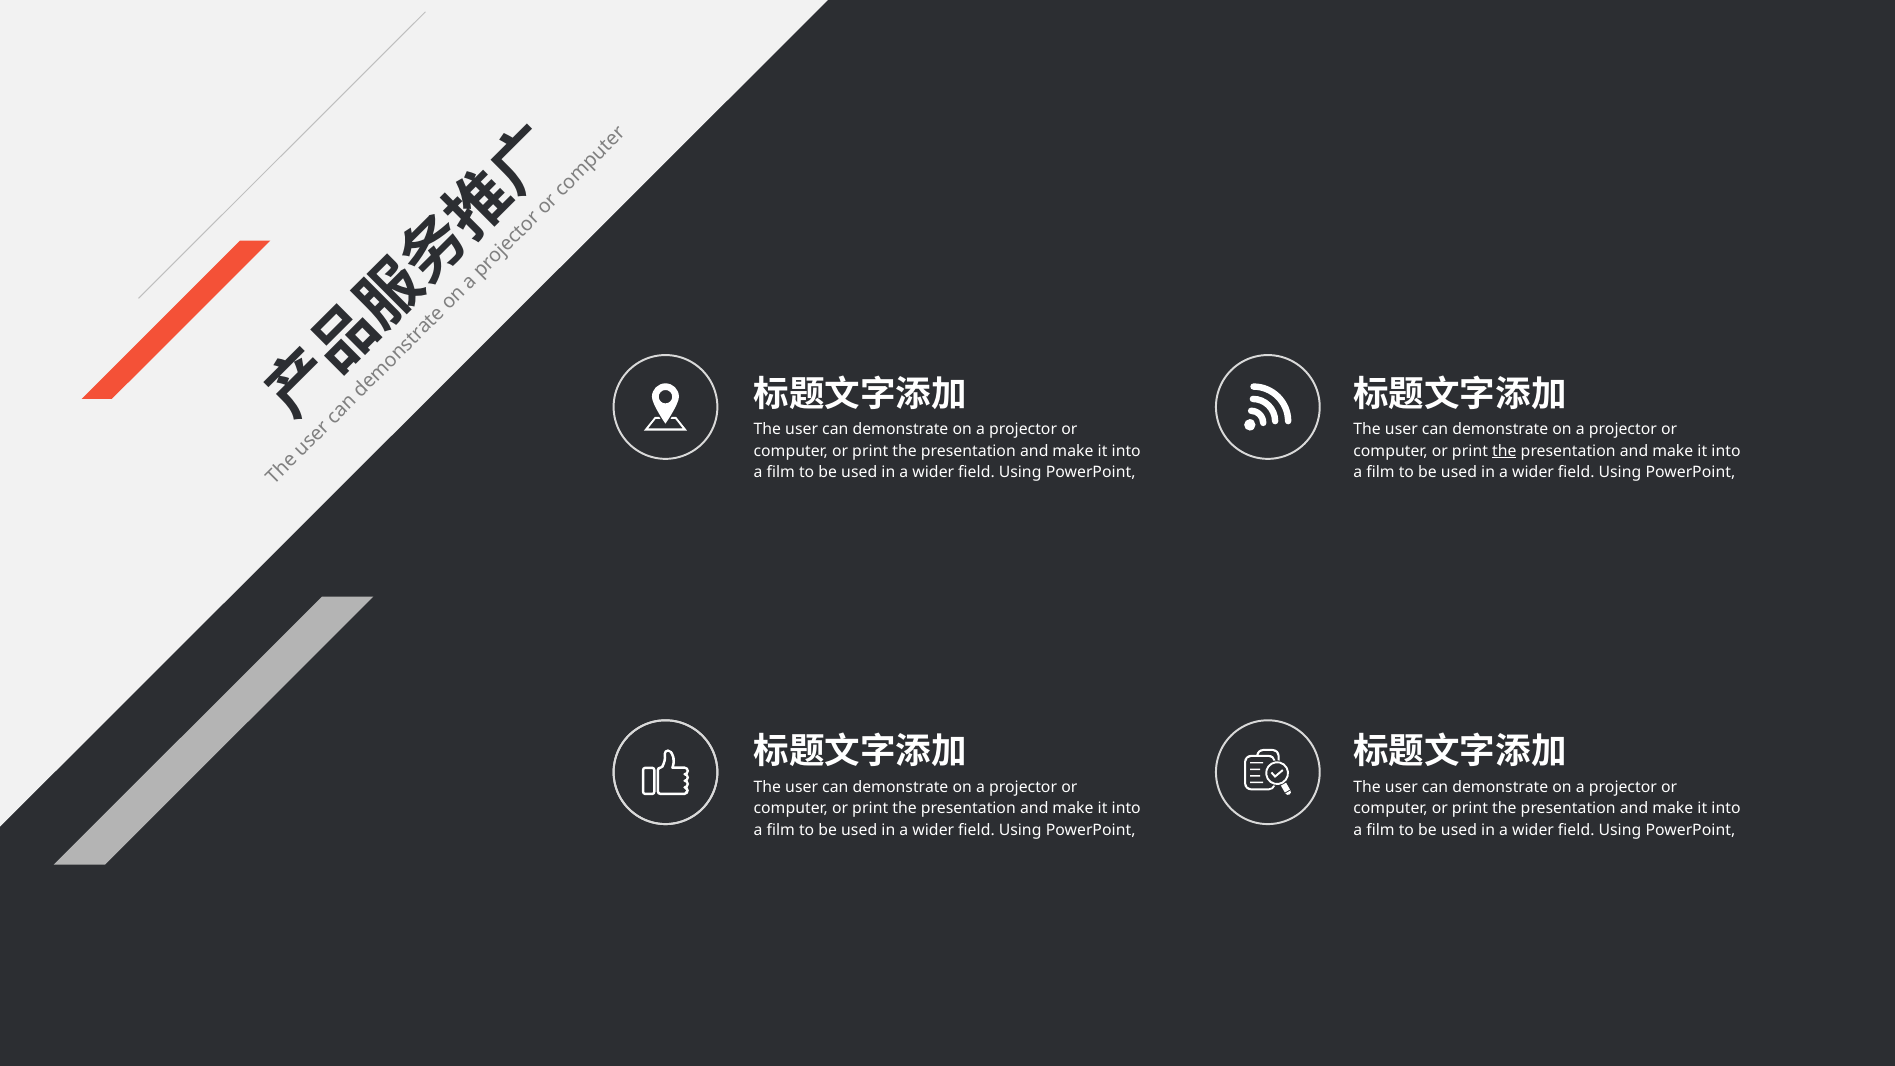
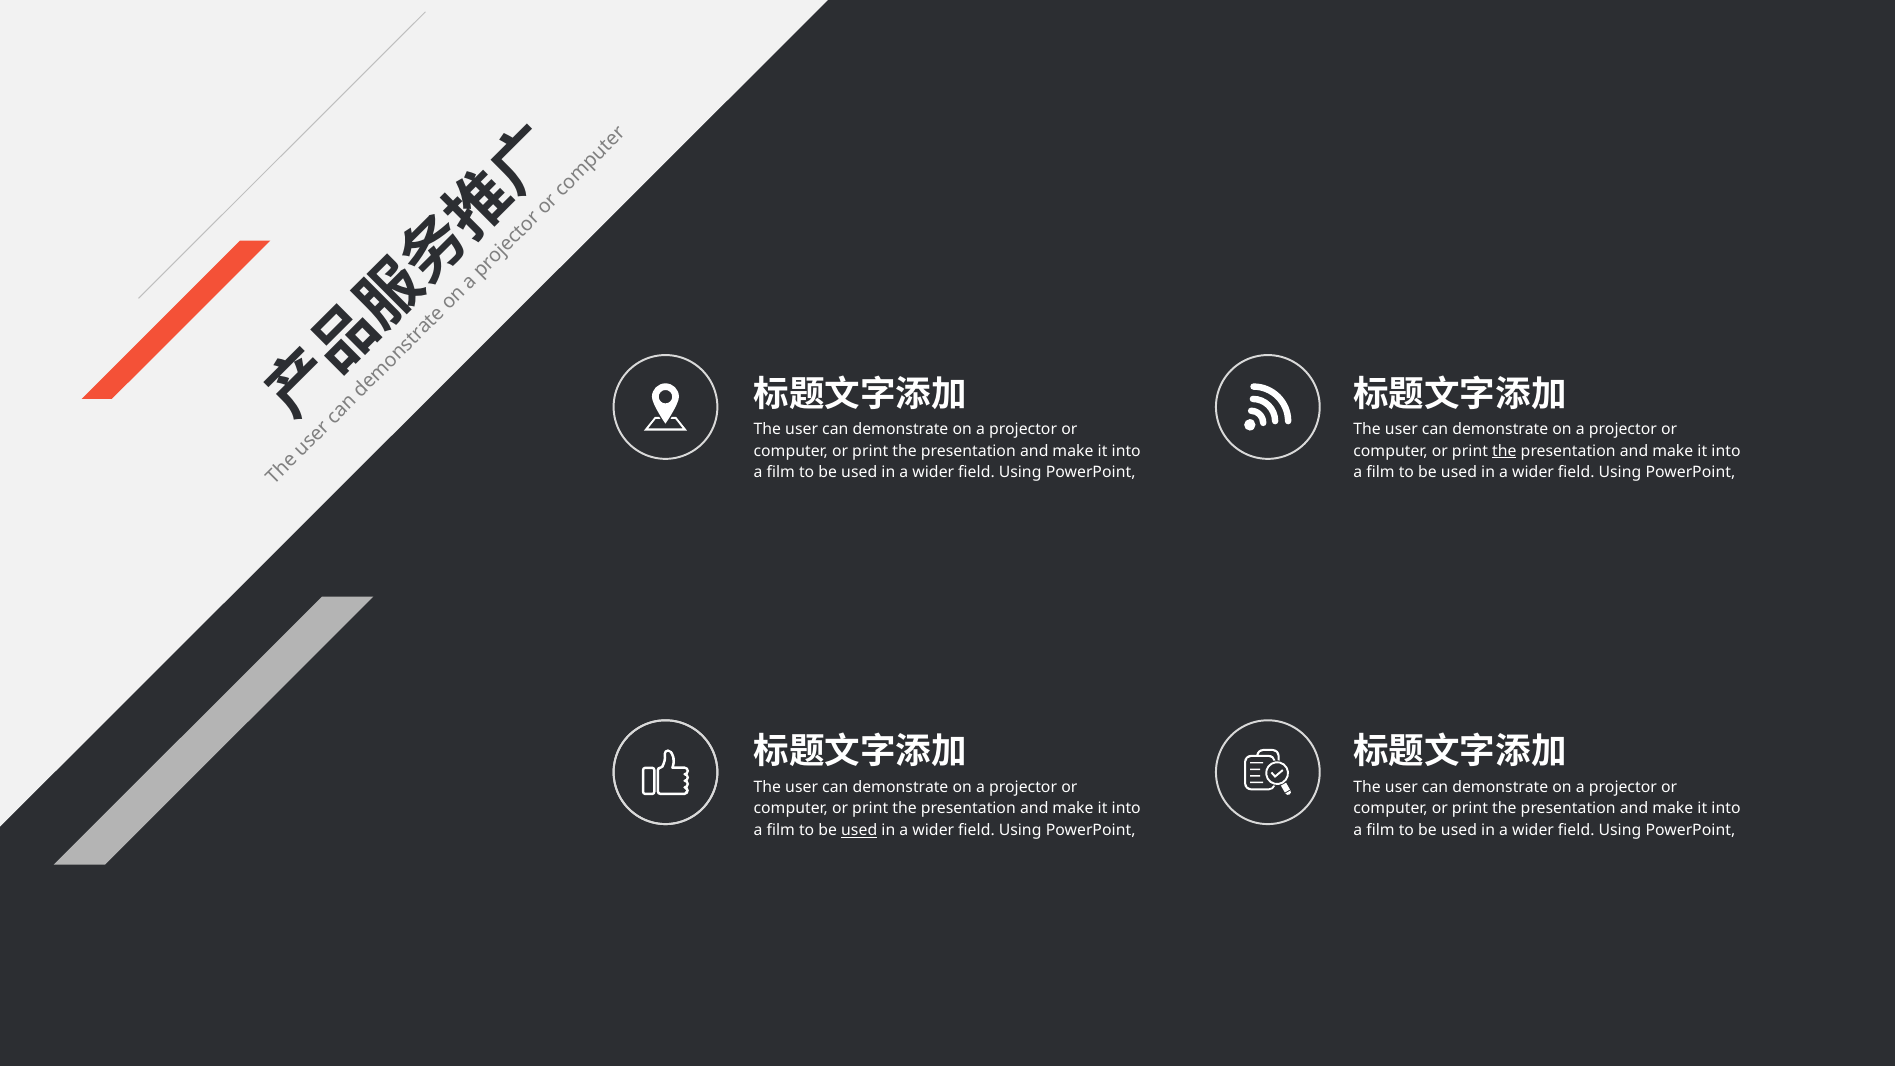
used underline: none -> present (859, 830)
